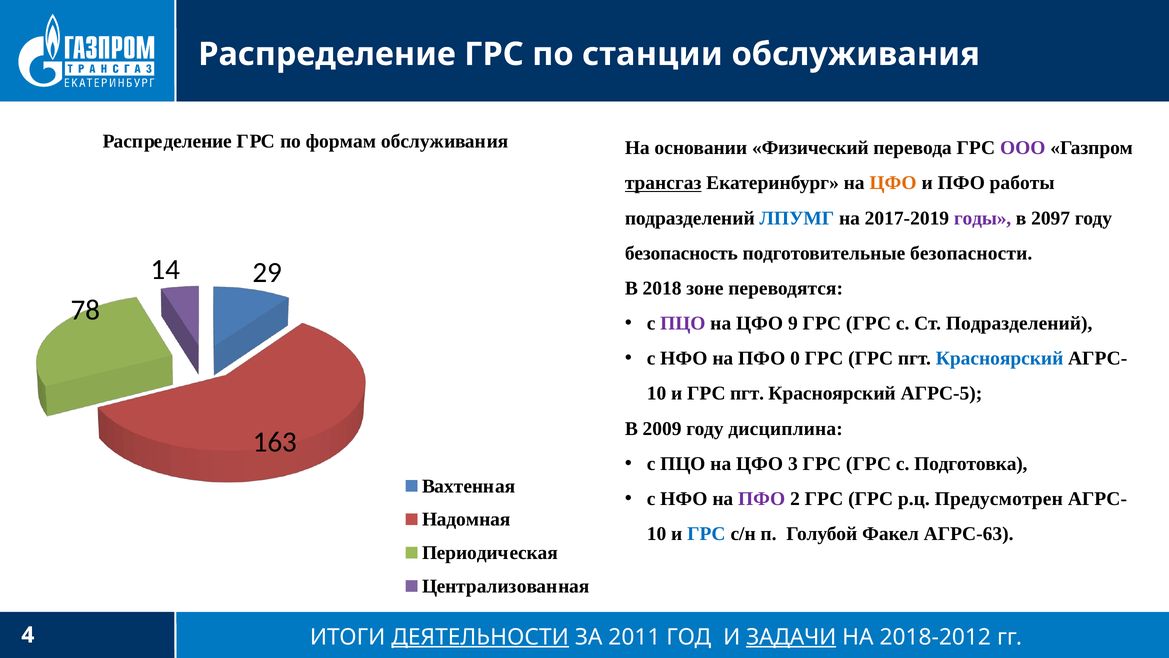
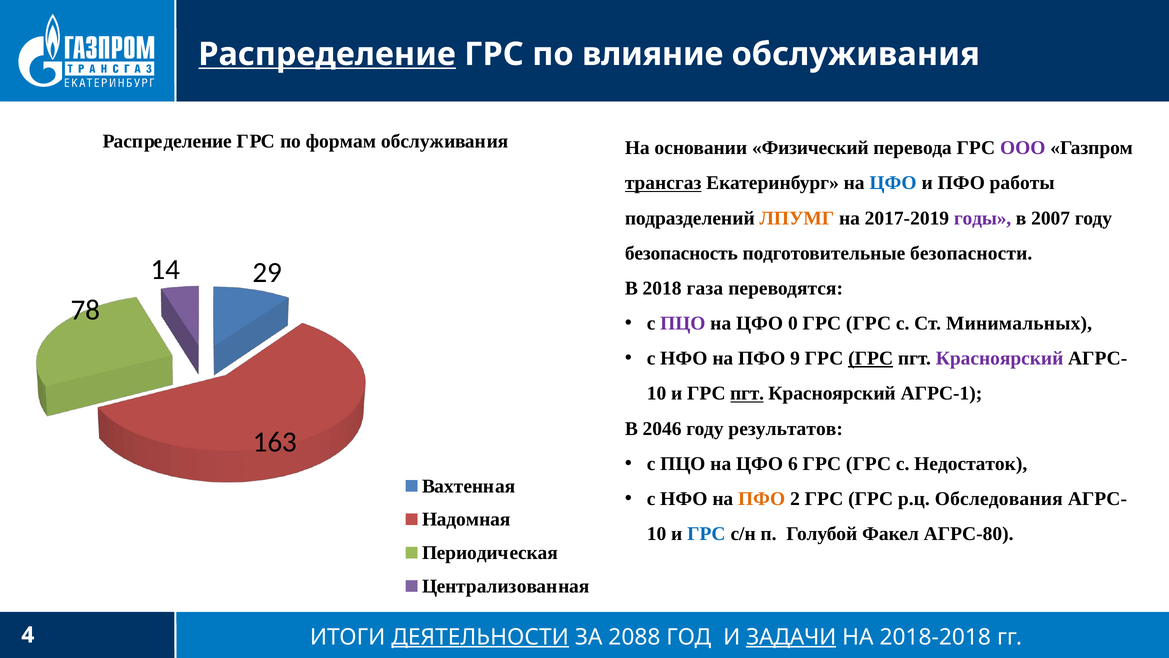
Распределение underline: none -> present (327, 54)
станции: станции -> влияние (653, 54)
ЦФО colour: orange -> blue (893, 183)
ЛПУМГ colour: blue -> orange (797, 218)
2097: 2097 -> 2007 (1051, 218)
зоне: зоне -> газа (705, 288)
9: 9 -> 0 (793, 323)
Ст Подразделений: Подразделений -> Минимальных (1019, 323)
0: 0 -> 9 (795, 358)
ГРС underline: none -> present (871, 358)
Красноярский colour: blue -> purple (1000, 358)
пгт underline: none -> present (747, 393)
АГРС-5: АГРС-5 -> АГРС-1 (942, 393)
2009: 2009 -> 2046 (662, 428)
дисциплина: дисциплина -> результатов (786, 428)
3: 3 -> 6 (793, 463)
Подготовка: Подготовка -> Недостаток (971, 463)
ПФО colour: purple -> orange (762, 499)
Предусмотрен: Предусмотрен -> Обследования (999, 499)
АГРС-63: АГРС-63 -> АГРС-80 (969, 534)
2011: 2011 -> 2088 (634, 637)
2018-2012: 2018-2012 -> 2018-2018 (935, 637)
